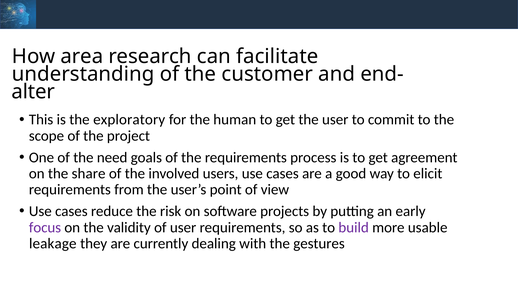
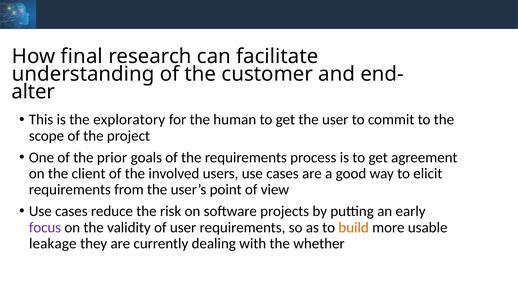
area: area -> final (82, 56)
need: need -> prior (112, 158)
share: share -> client (89, 174)
build colour: purple -> orange (354, 228)
gestures: gestures -> whether (319, 244)
